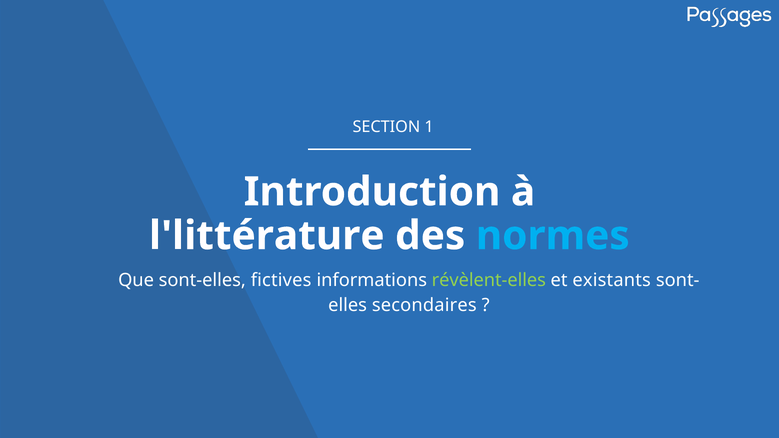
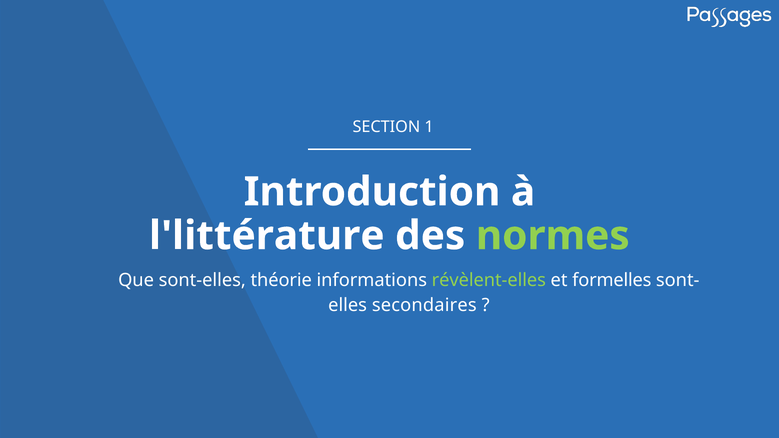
normes colour: light blue -> light green (553, 236)
fictives: fictives -> théorie (281, 280)
existants: existants -> formelles (612, 280)
